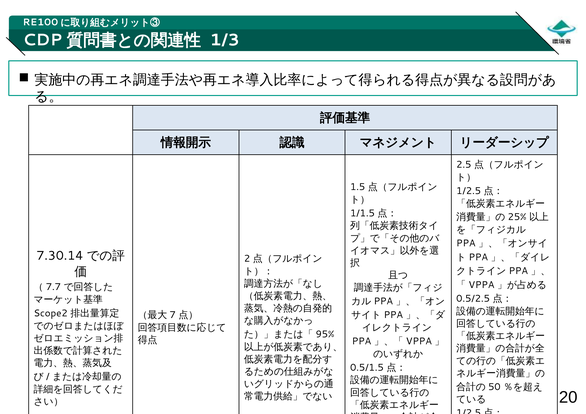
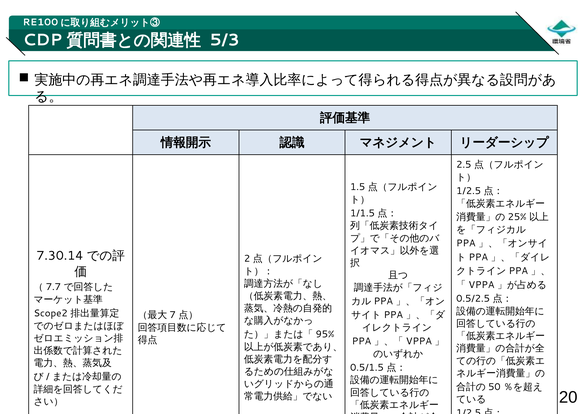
1/3: 1/3 -> 5/3 (225, 40)
